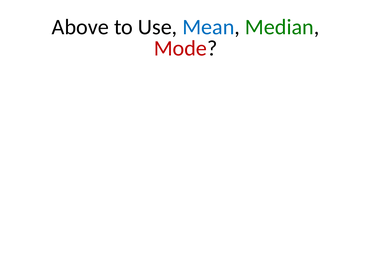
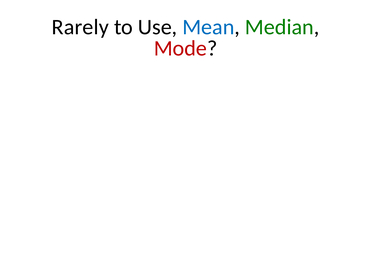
Above: Above -> Rarely (80, 27)
